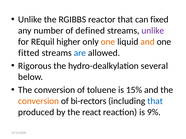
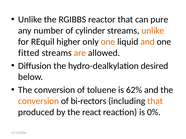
fixed: fixed -> pure (159, 20)
defined: defined -> cylinder (90, 31)
unlike colour: purple -> orange (153, 31)
are colour: blue -> orange (80, 53)
Rigorous: Rigorous -> Diffusion (35, 66)
several: several -> desired (154, 66)
15%: 15% -> 62% (134, 90)
that colour: blue -> orange (155, 101)
9%: 9% -> 0% (154, 113)
